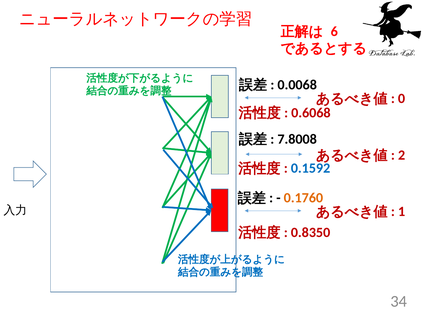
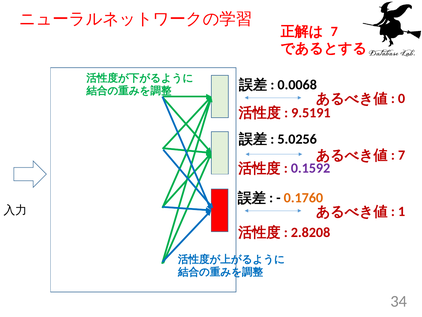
6: 6 -> 7 (334, 31)
0.6068: 0.6068 -> 9.5191 (311, 113)
7.8008: 7.8008 -> 5.0256 (297, 139)
2: 2 -> 7 (402, 155)
0.1592 colour: blue -> purple (311, 168)
0.8350: 0.8350 -> 2.8208 (311, 232)
